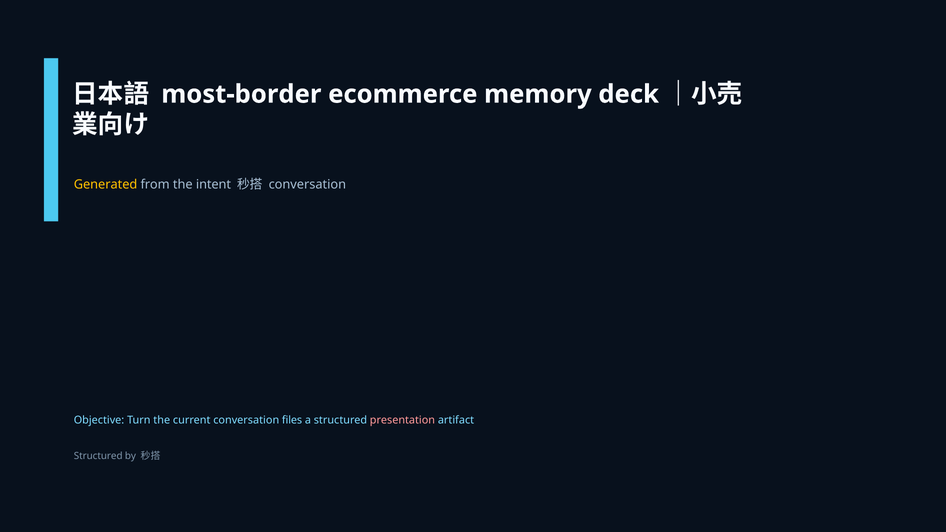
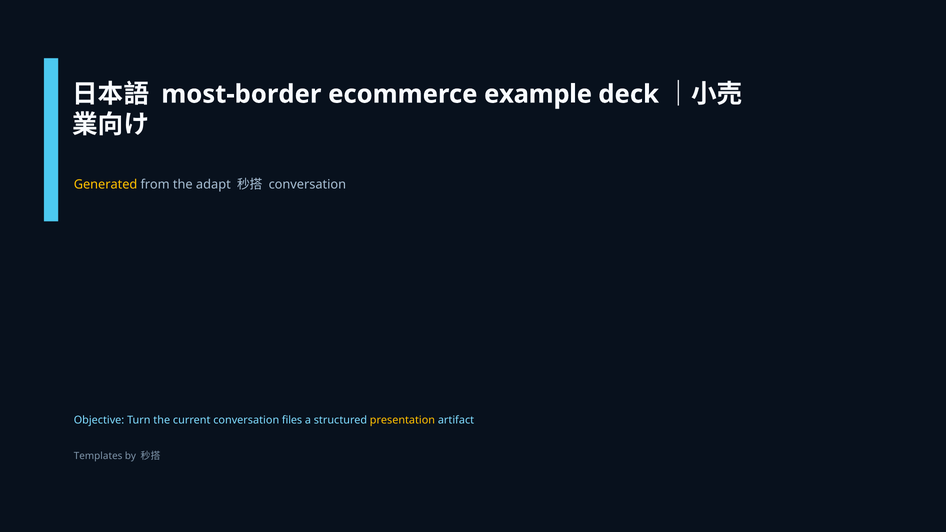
memory: memory -> example (538, 94)
intent: intent -> adapt (213, 185)
presentation colour: pink -> yellow (402, 420)
Structured: Structured -> Templates (98, 456)
